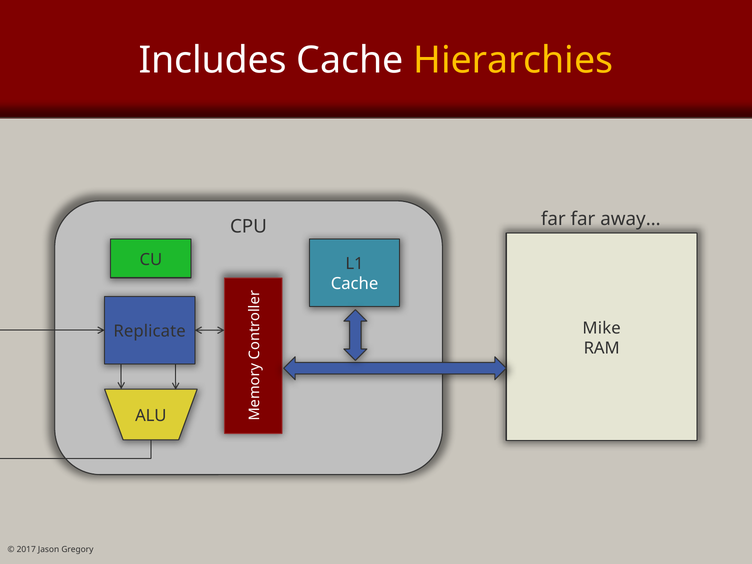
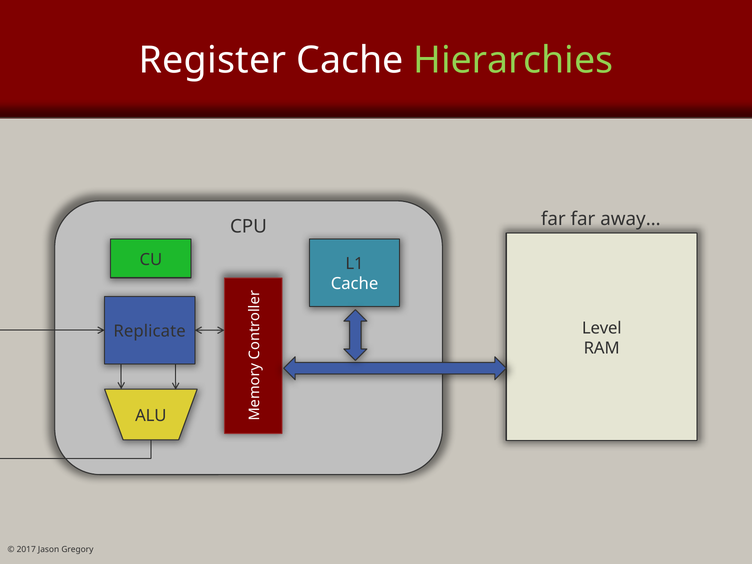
Includes: Includes -> Register (213, 61)
Hierarchies colour: yellow -> light green (513, 61)
Mike: Mike -> Level (602, 328)
